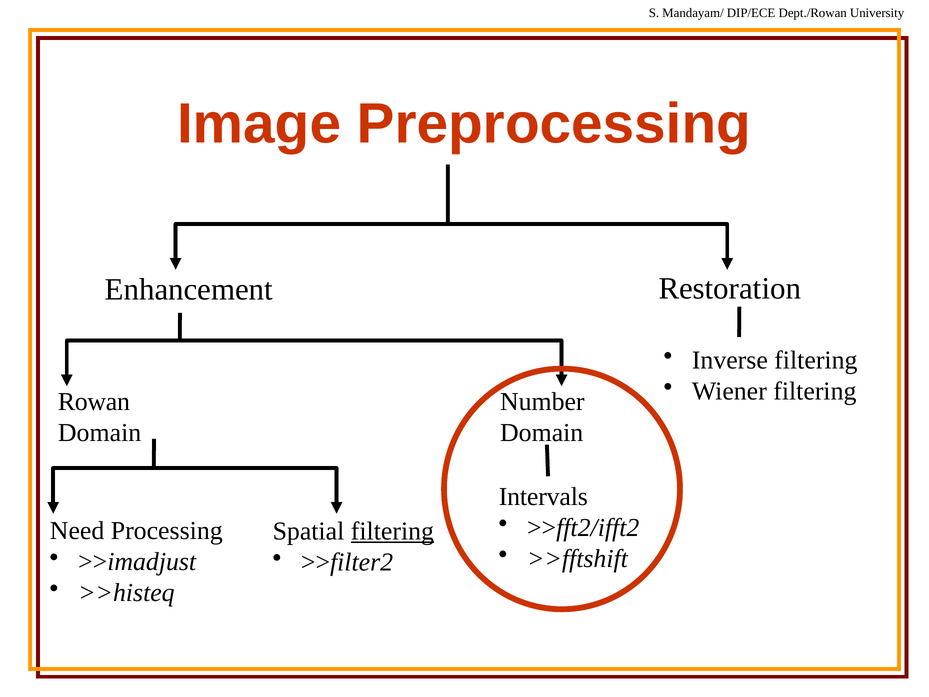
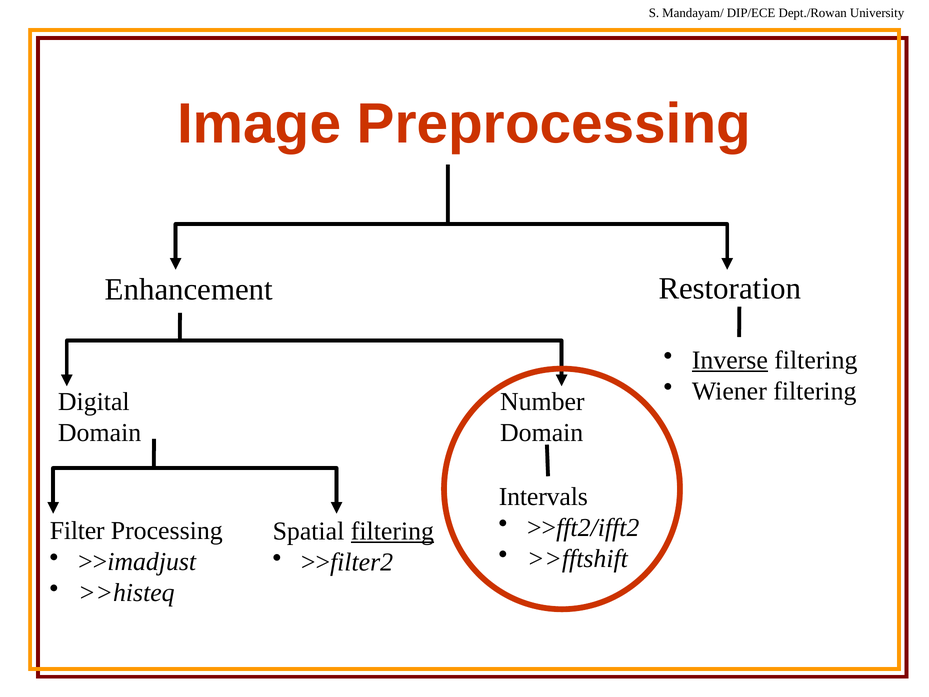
Inverse underline: none -> present (730, 360)
Rowan: Rowan -> Digital (94, 402)
Need: Need -> Filter (77, 531)
